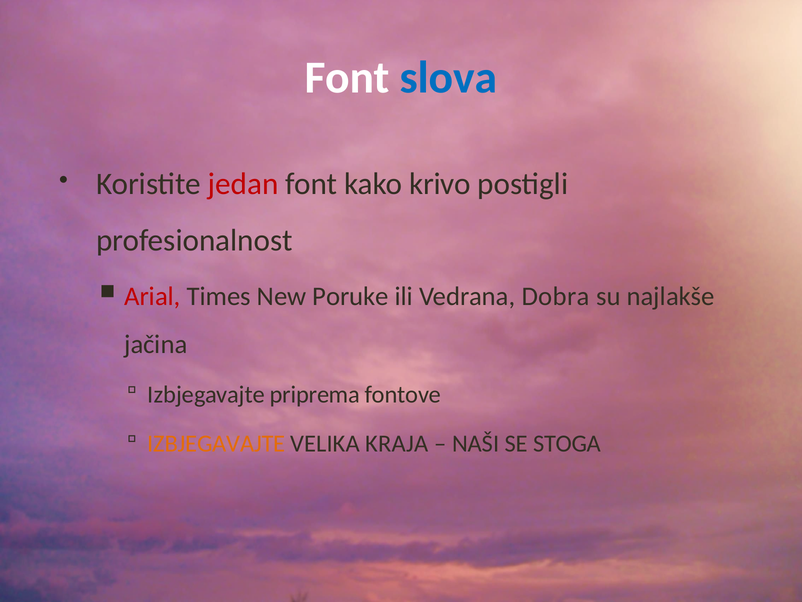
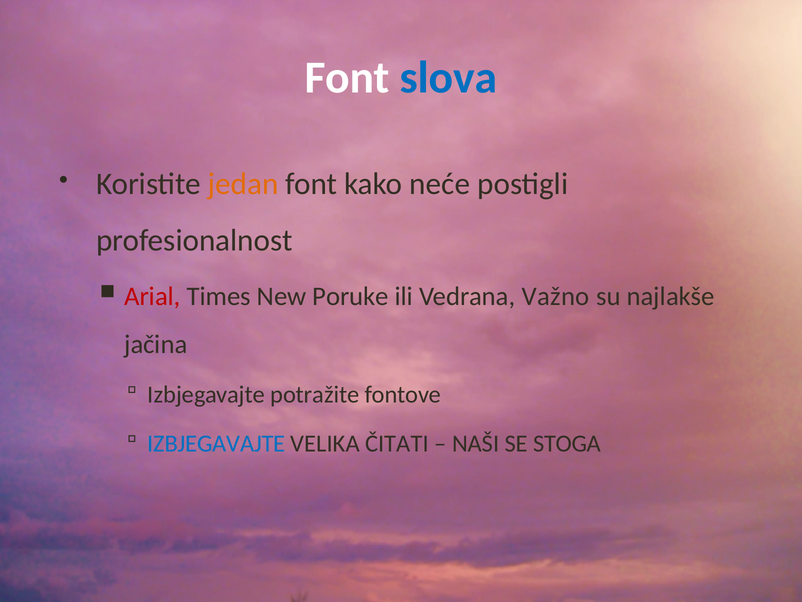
jedan colour: red -> orange (243, 184)
krivo: krivo -> neće (440, 184)
Dobra: Dobra -> Važno (556, 296)
priprema: priprema -> potražite (315, 394)
IZBJEGAVAJTE colour: orange -> blue (216, 443)
KRAJA: KRAJA -> ČITATI (397, 443)
